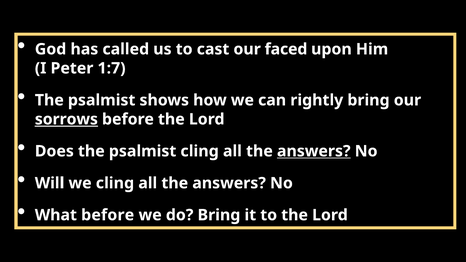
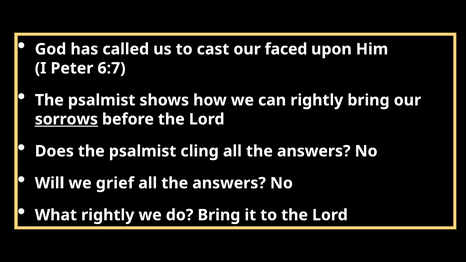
1:7: 1:7 -> 6:7 (112, 68)
answers underline: present -> none (314, 151)
we cling: cling -> grief (115, 183)
What before: before -> rightly (108, 215)
